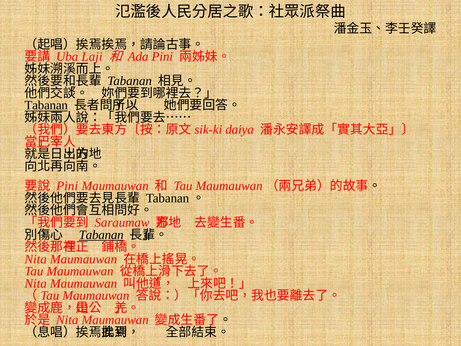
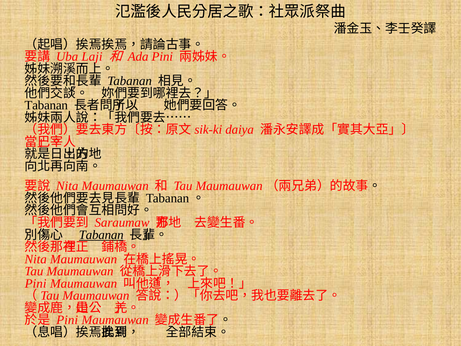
Tabanan underline: present -> none (46, 105)
Pini: Pini -> Nita (67, 186)
Nita: Nita -> Pini (36, 283)
Nita: Nita -> Pini (67, 320)
